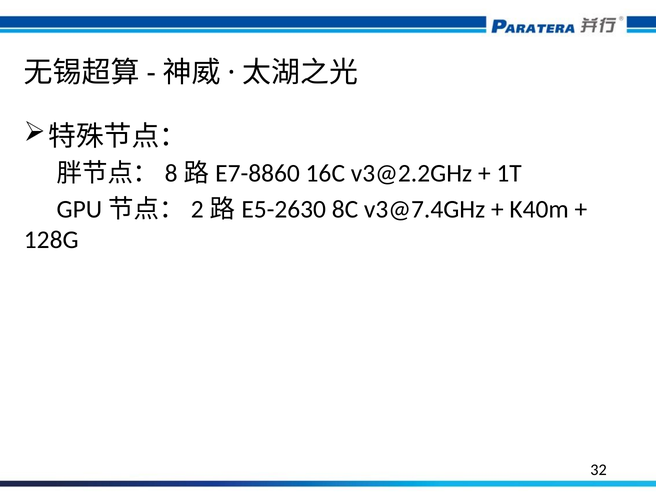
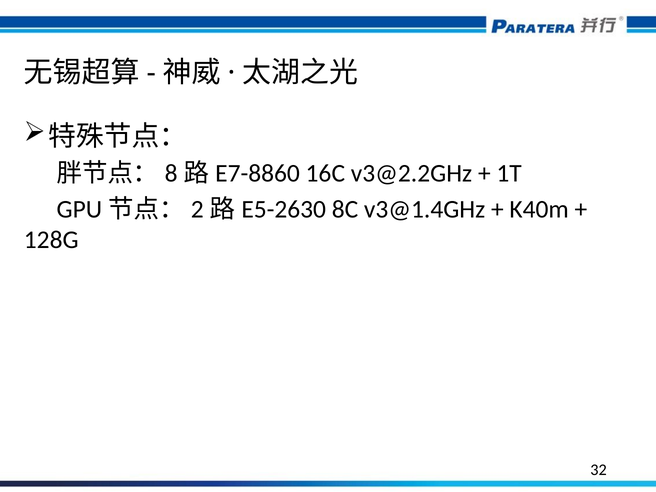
v3@7.4GHz: v3@7.4GHz -> v3@1.4GHz (425, 209)
